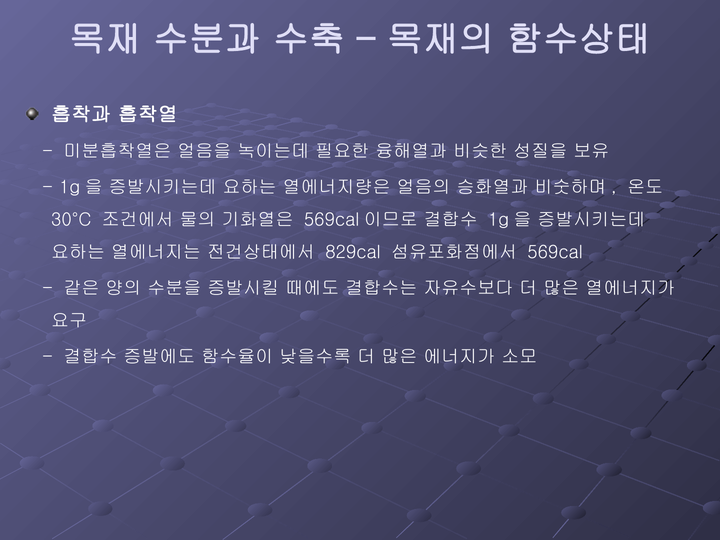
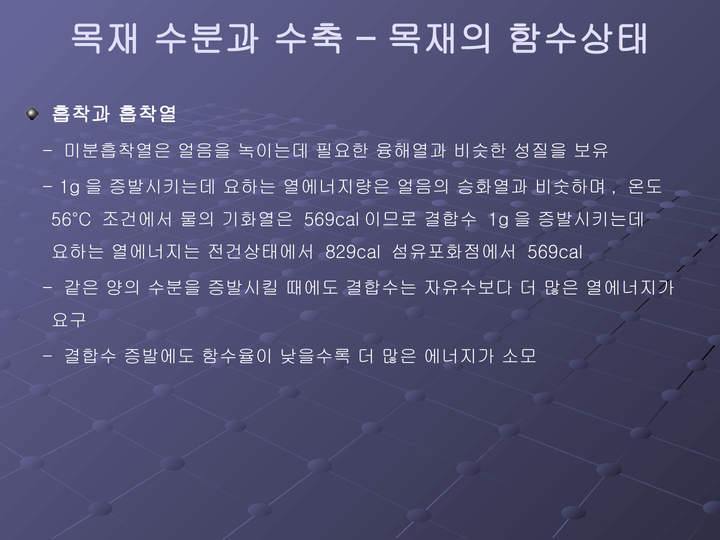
30°C: 30°C -> 56°C (71, 220)
